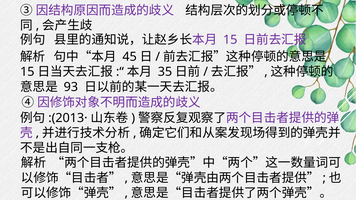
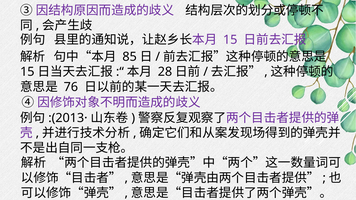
45: 45 -> 85 (130, 57)
35: 35 -> 28 (165, 72)
93: 93 -> 76 (71, 87)
